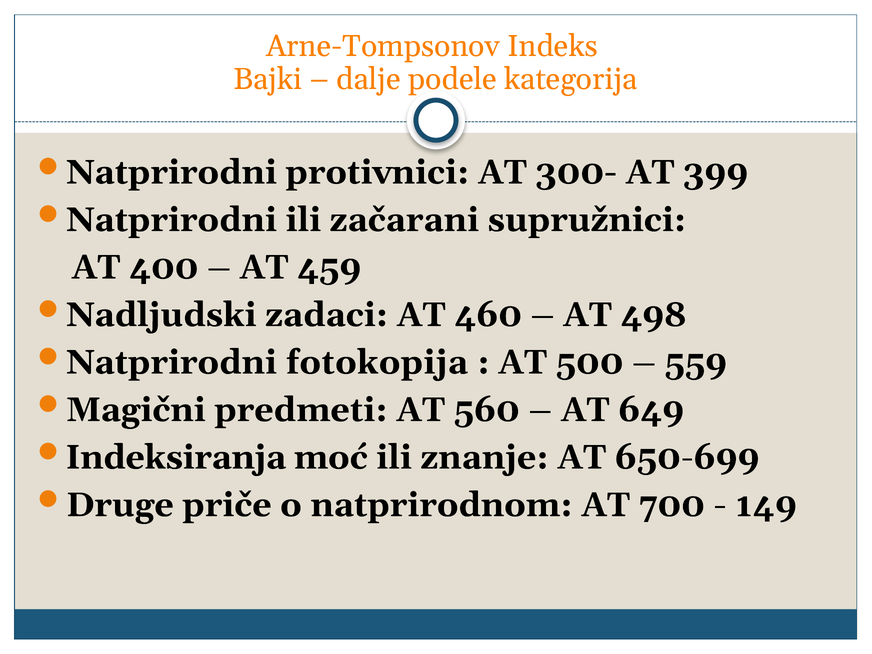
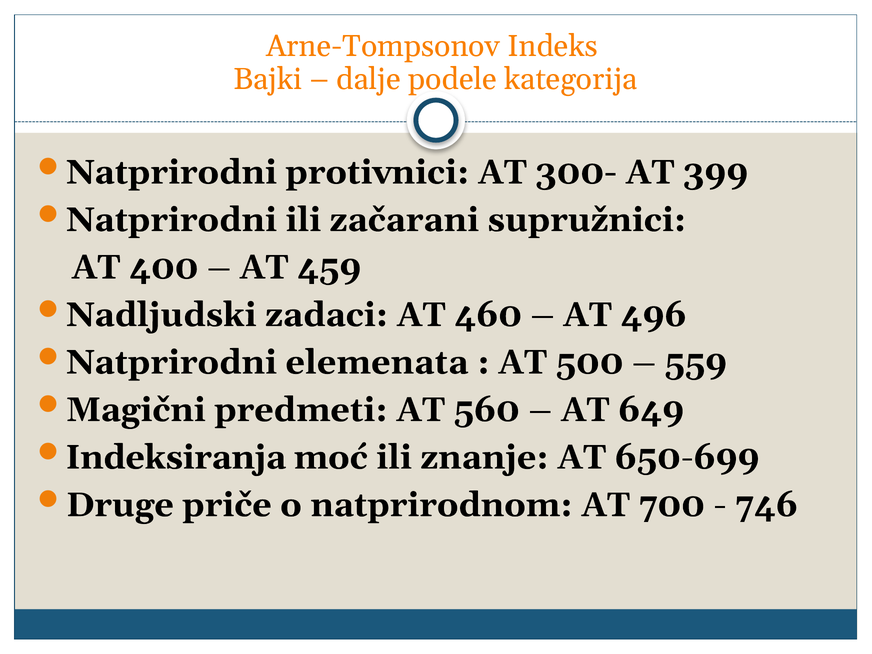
498: 498 -> 496 (653, 315)
fotokopija: fotokopija -> elemenata (377, 362)
149: 149 -> 746 (766, 505)
